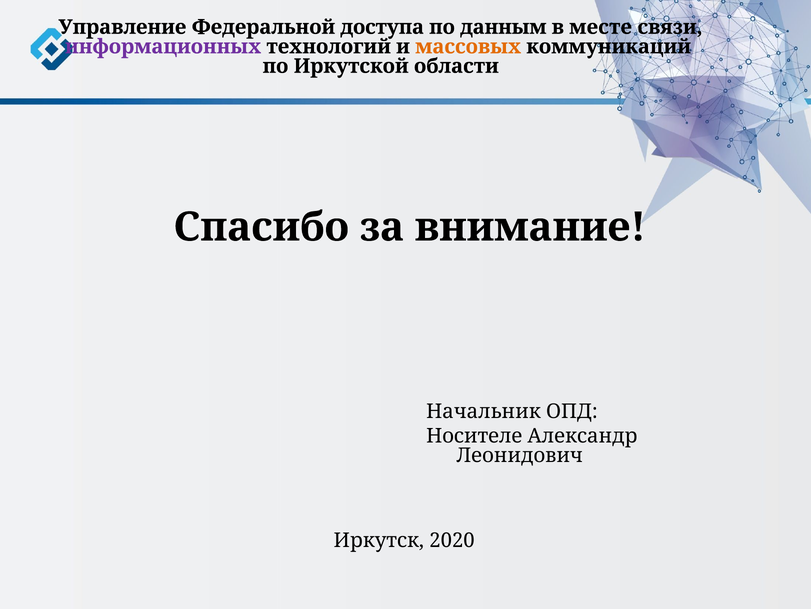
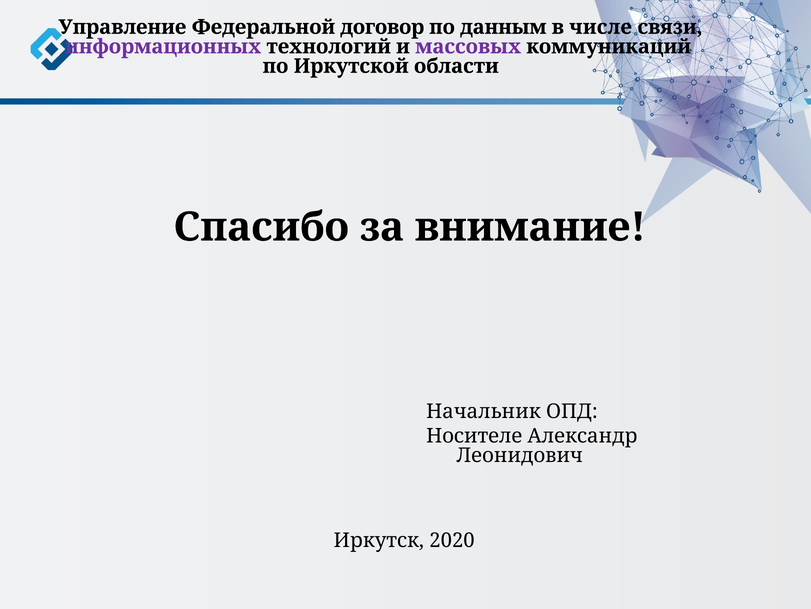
доступа: доступа -> договор (382, 27)
месте: месте -> числе (601, 27)
массовых colour: orange -> purple (468, 47)
